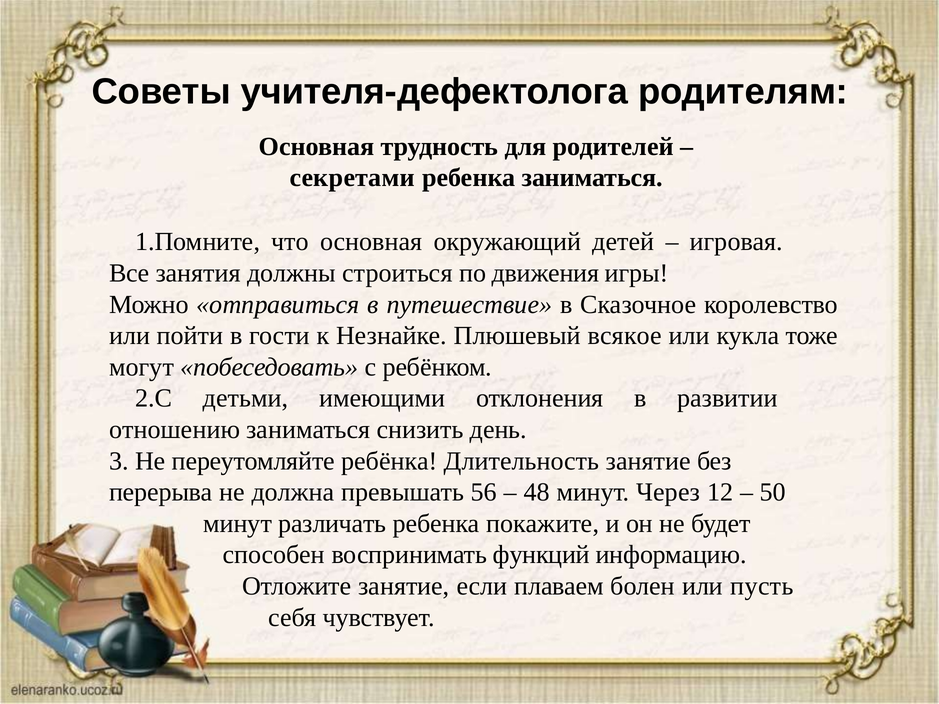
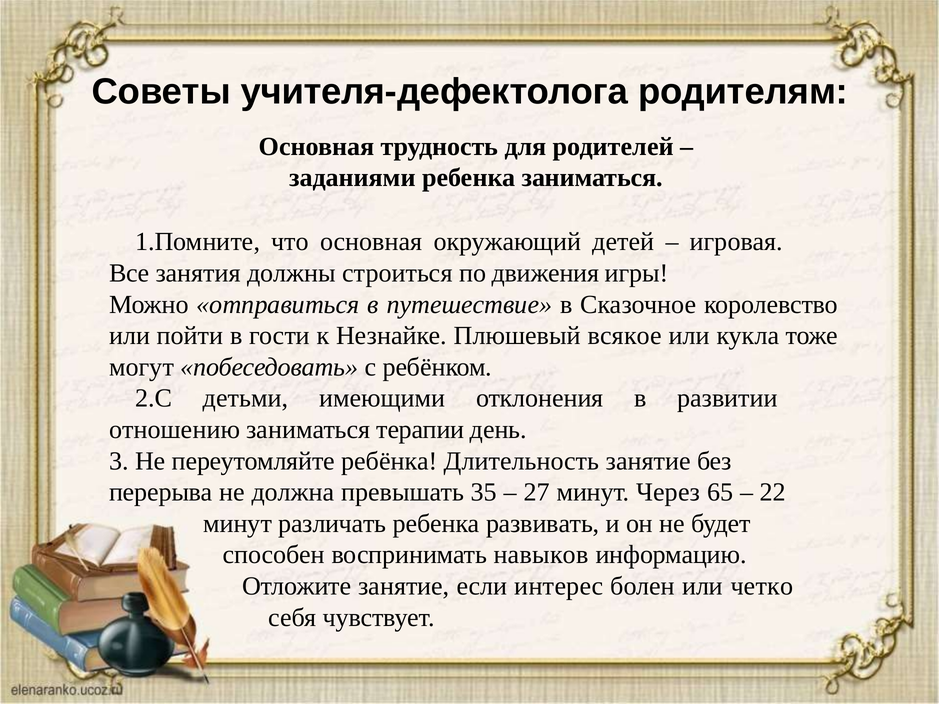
секретами: секретами -> заданиями (352, 178)
снизить: снизить -> терапии (420, 430)
56: 56 -> 35 (484, 492)
48: 48 -> 27 (537, 492)
12: 12 -> 65 (720, 492)
50: 50 -> 22 (773, 492)
покажите: покажите -> развивать (543, 524)
функций: функций -> навыков (541, 555)
плаваем: плаваем -> интерес (559, 586)
пусть: пусть -> четко (762, 586)
